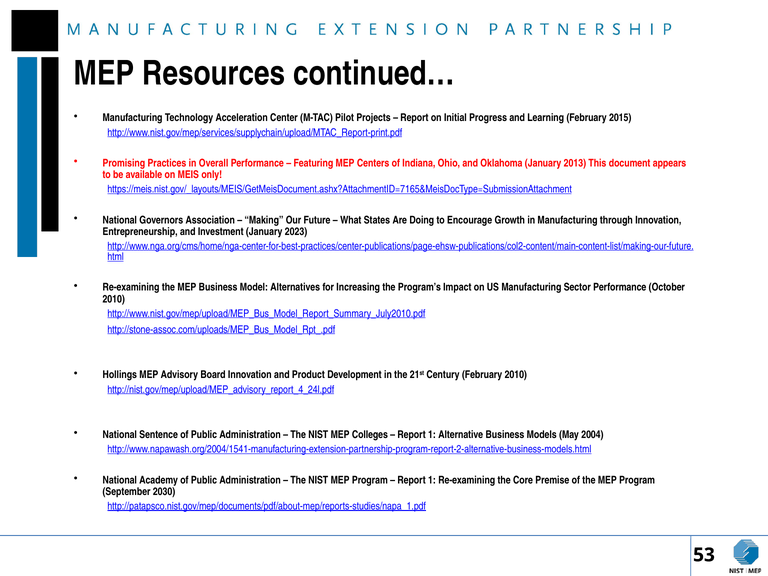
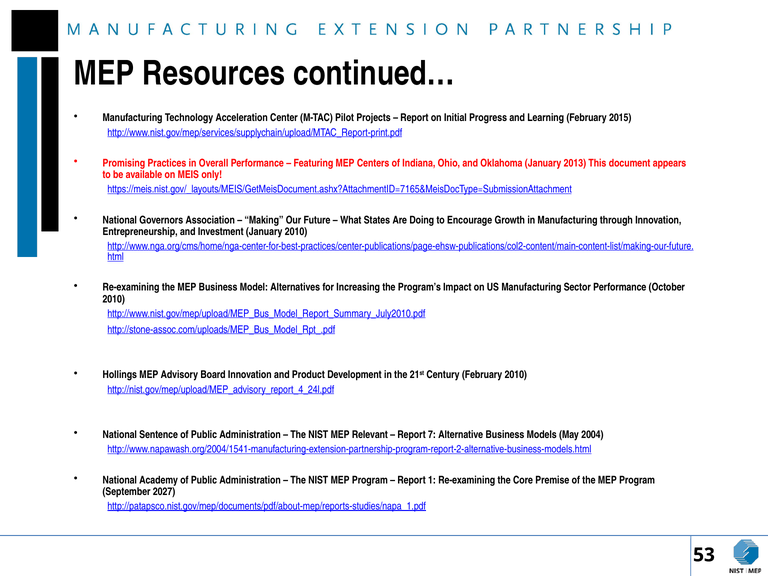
January 2023: 2023 -> 2010 (296, 232)
Colleges: Colleges -> Relevant (370, 435)
1: 1 -> 7 (432, 435)
2030: 2030 -> 2027 (164, 492)
